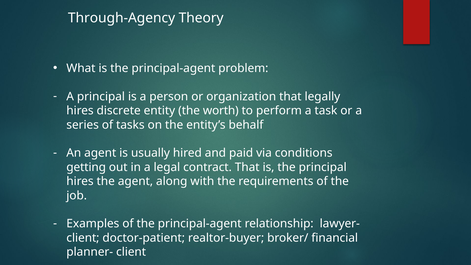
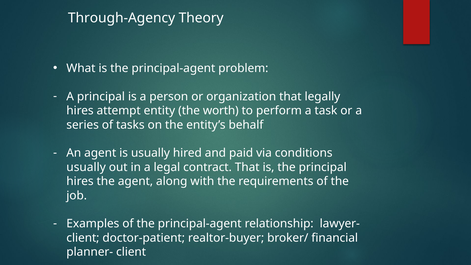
discrete: discrete -> attempt (119, 111)
getting: getting -> usually (86, 167)
